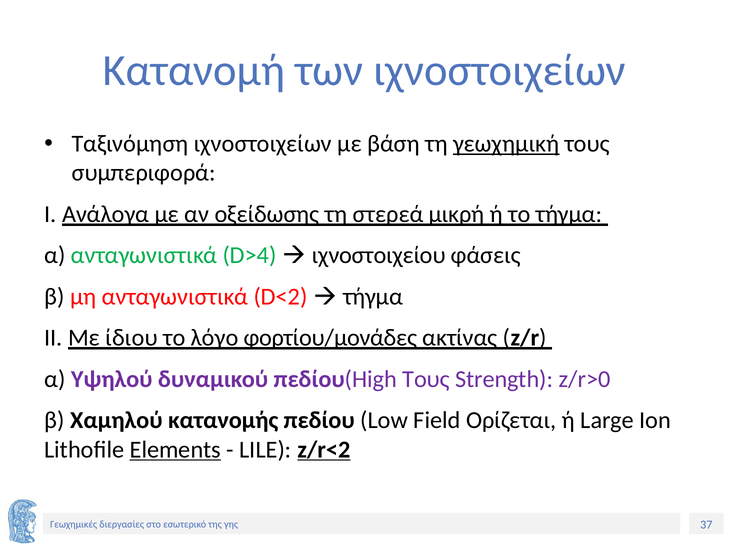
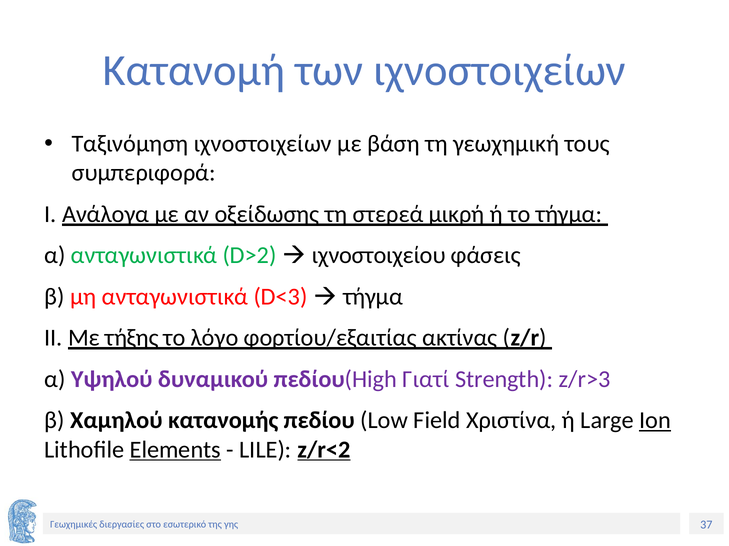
γεωχημική underline: present -> none (506, 144)
D>4: D>4 -> D>2 (250, 256)
D<2: D<2 -> D<3 (281, 297)
ίδιου: ίδιου -> τήξης (132, 338)
φορτίου/μονάδες: φορτίου/μονάδες -> φορτίου/εξαιτίας (330, 338)
πεδίου(High Τους: Τους -> Γιατί (426, 380)
z/r>0: z/r>0 -> z/r>3 (585, 380)
Ορίζεται: Ορίζεται -> Χριστίνα (511, 421)
Ion underline: none -> present (655, 421)
